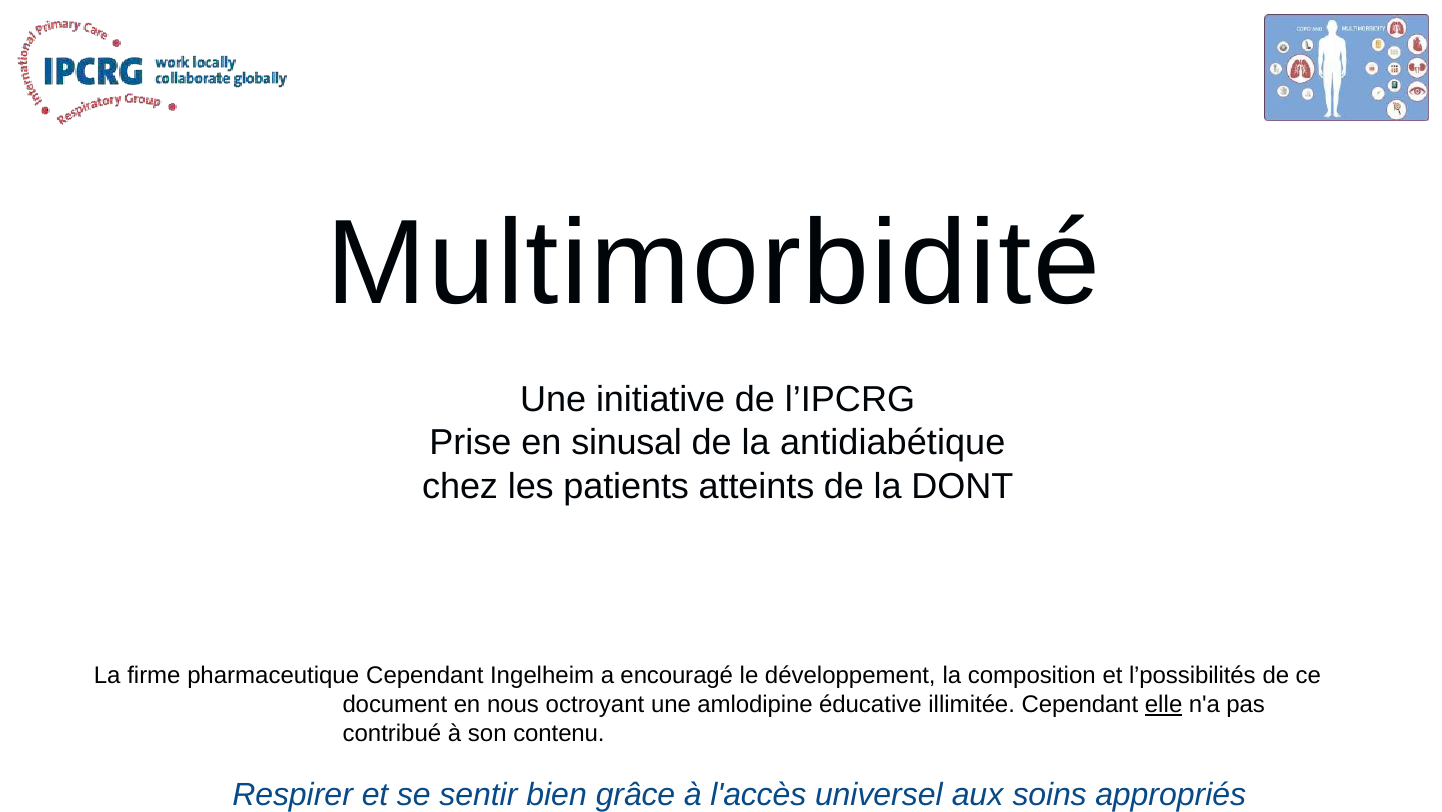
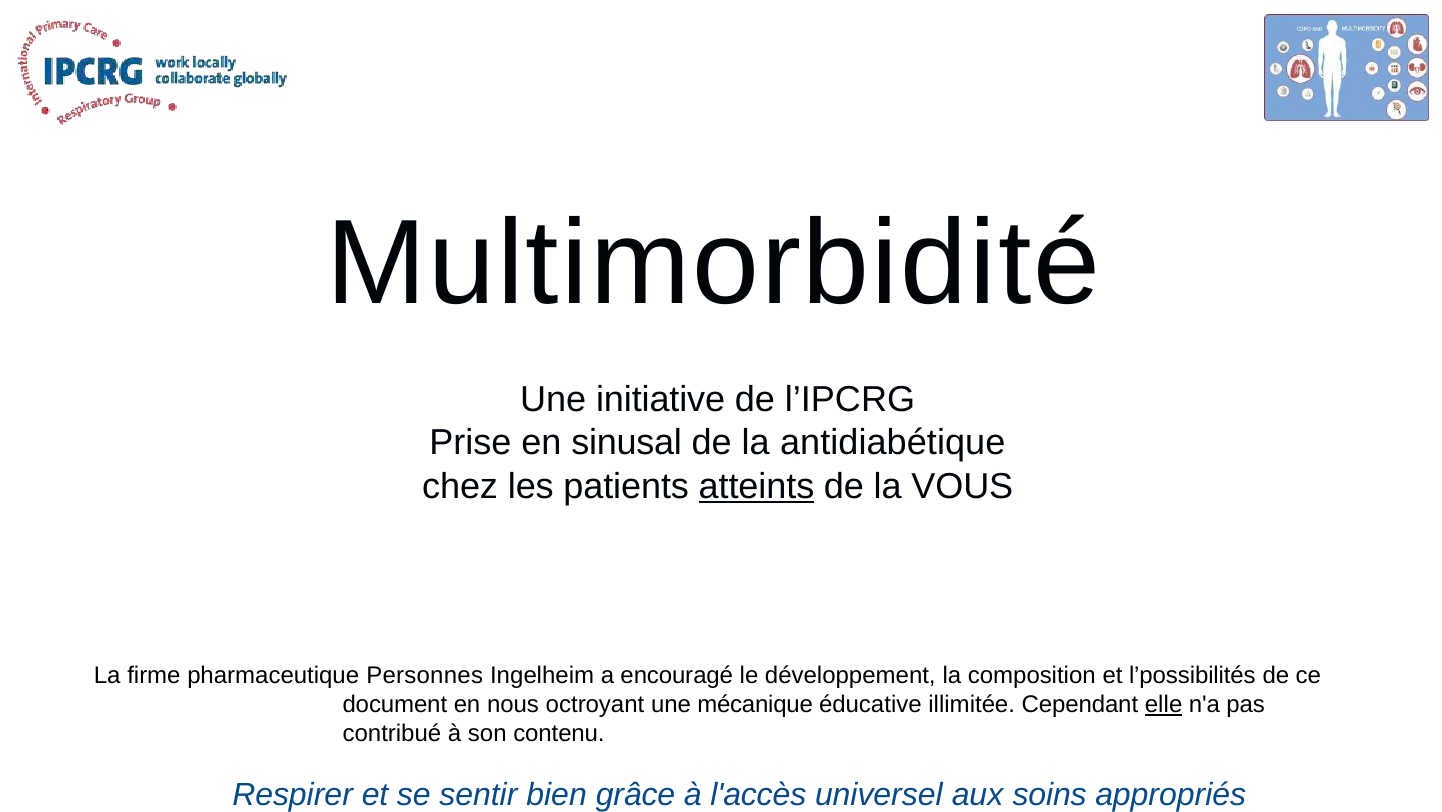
atteints underline: none -> present (757, 486)
DONT: DONT -> VOUS (962, 486)
pharmaceutique Cependant: Cependant -> Personnes (425, 676)
amlodipine: amlodipine -> mécanique (755, 705)
